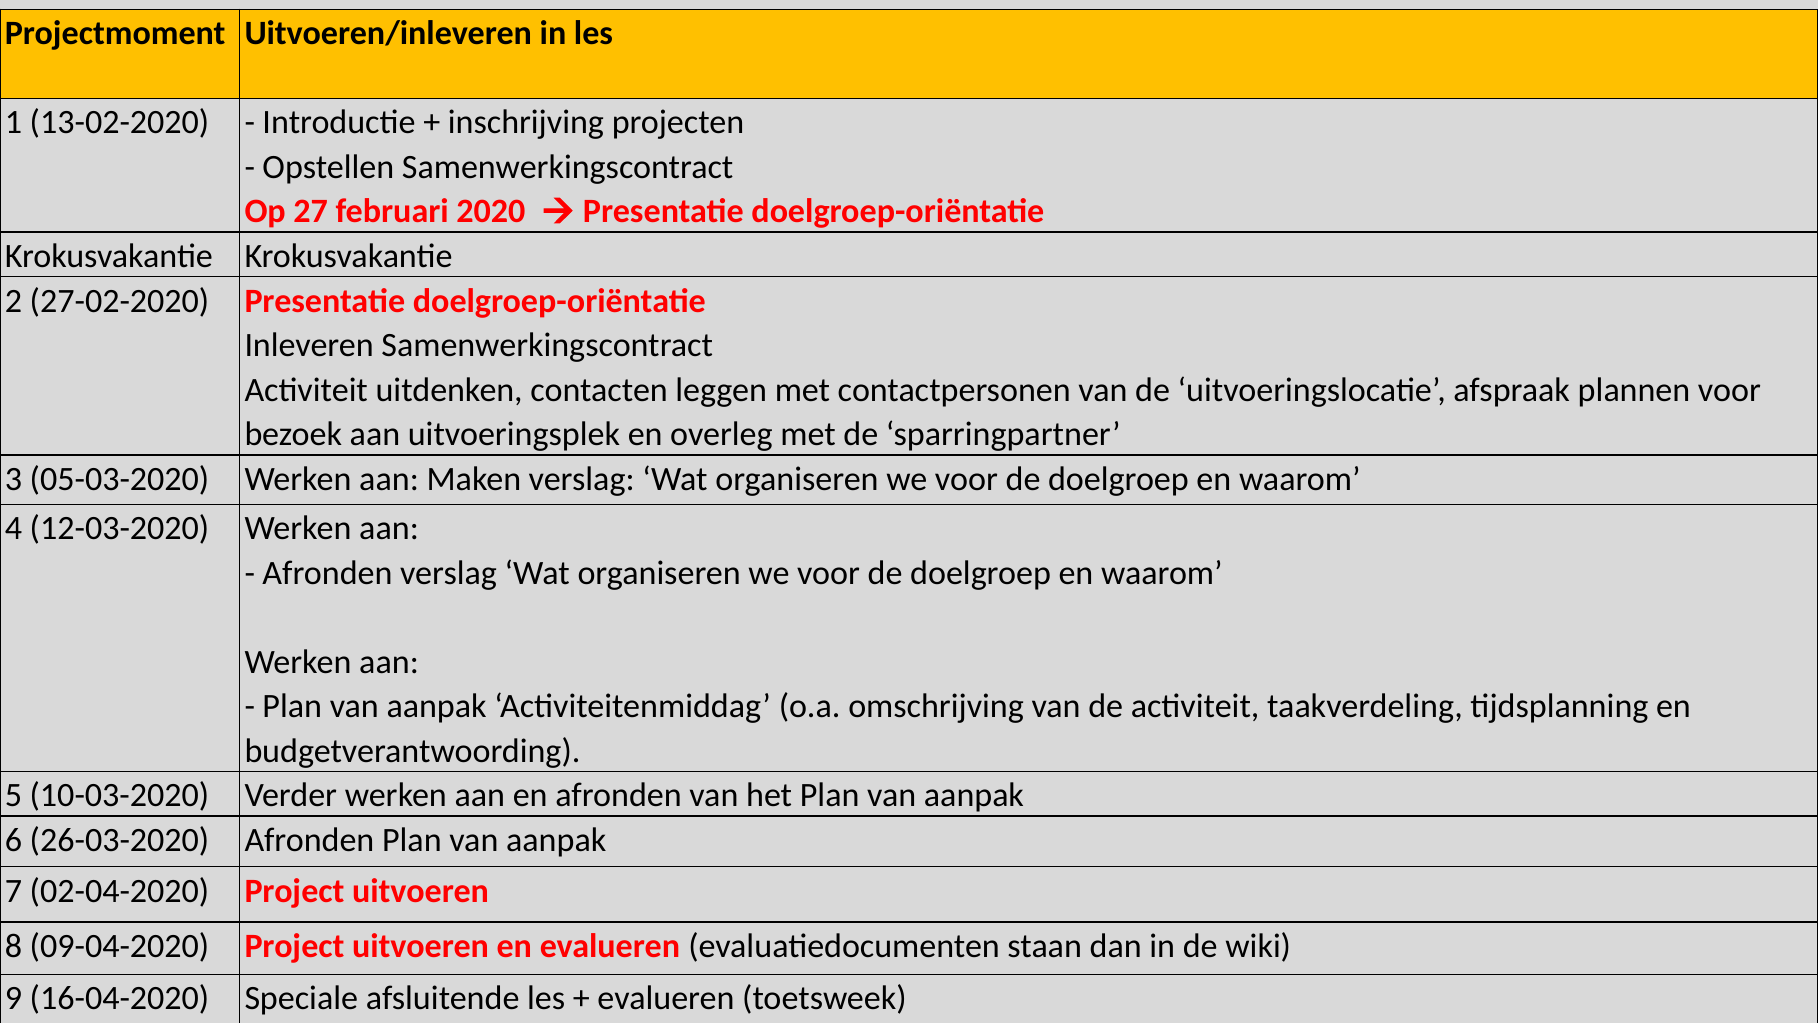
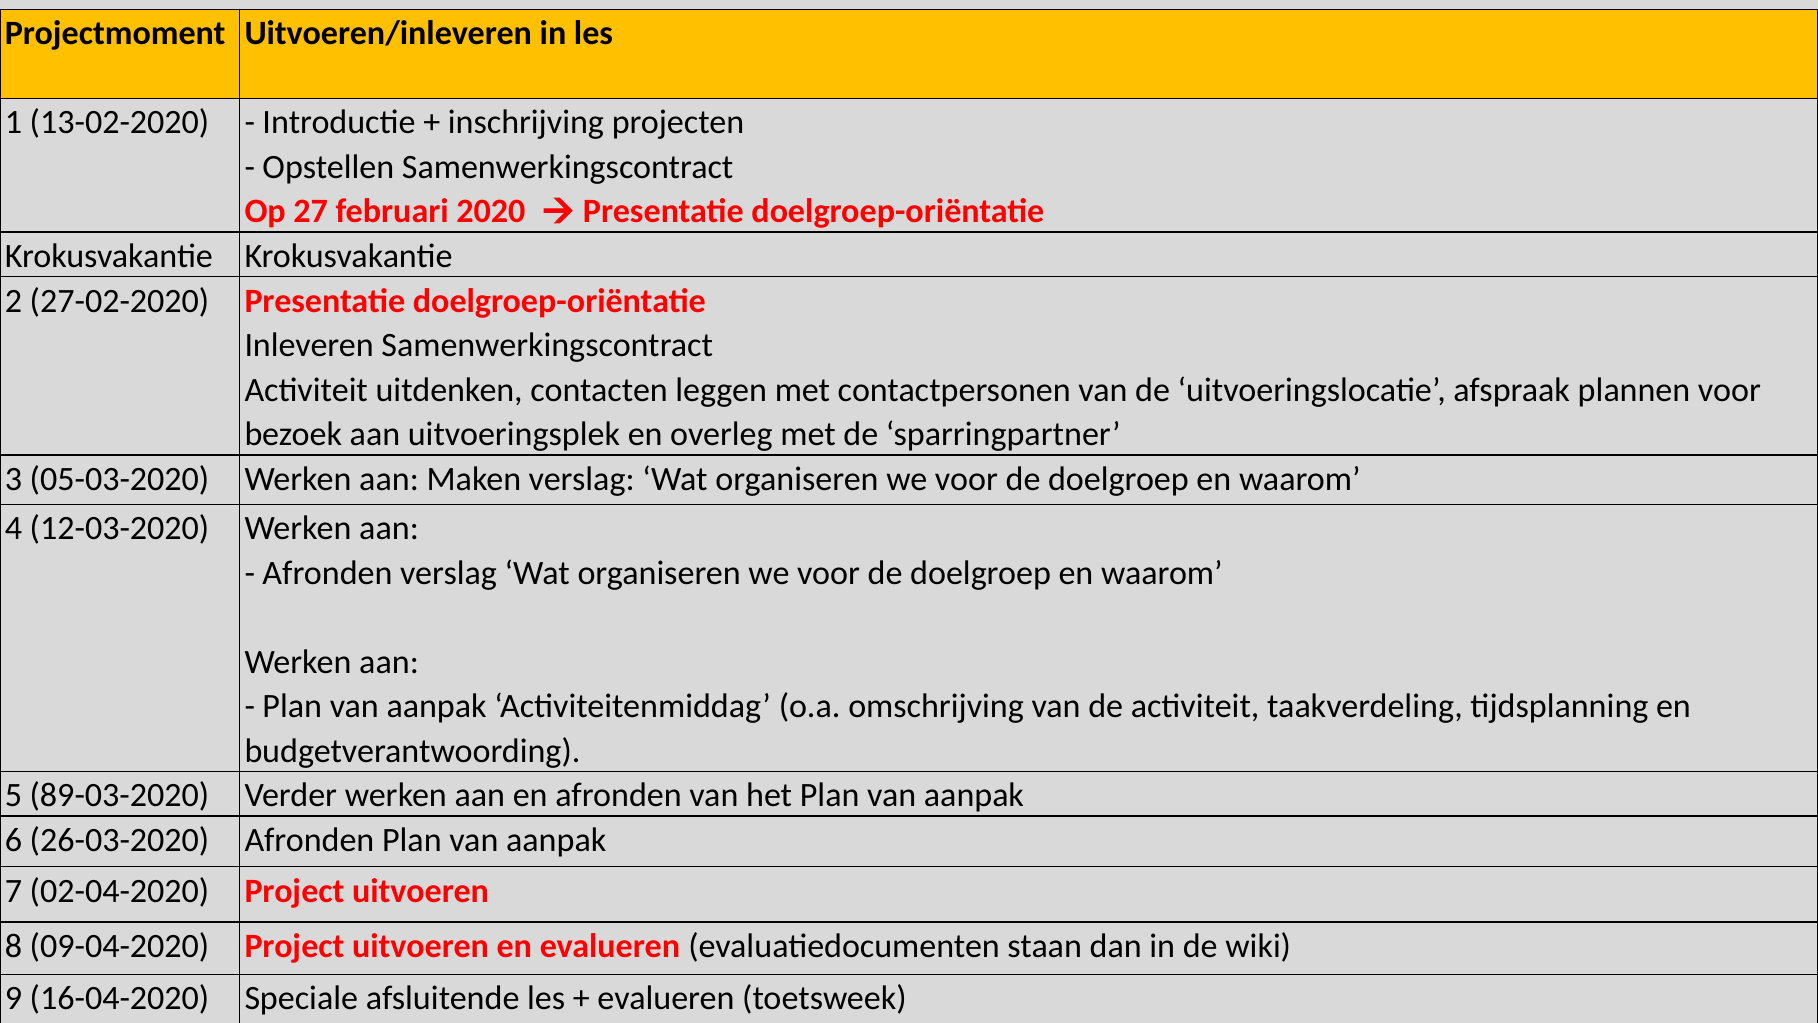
10-03-2020: 10-03-2020 -> 89-03-2020 (119, 795)
